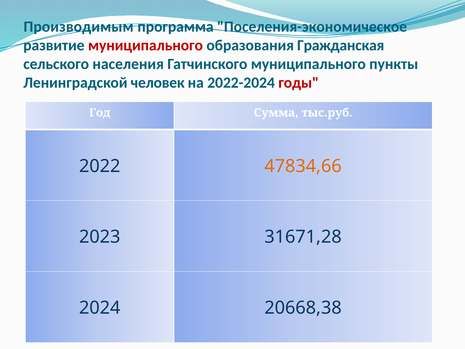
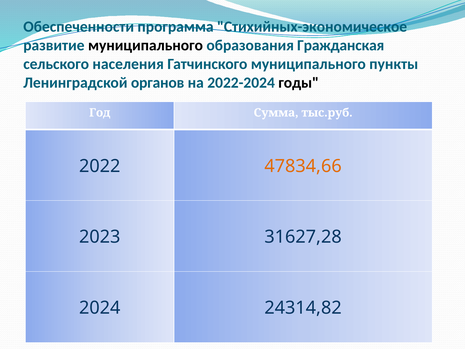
Производимым: Производимым -> Обеспеченности (79, 27)
Поселения-экономическое: Поселения-экономическое -> Стихийных-экономическое (312, 27)
муниципального colour: red -> black (145, 45)
человек: человек -> органов (158, 83)
годы colour: red -> black (299, 83)
31671,28: 31671,28 -> 31627,28 (303, 237)
20668,38: 20668,38 -> 24314,82 (303, 308)
